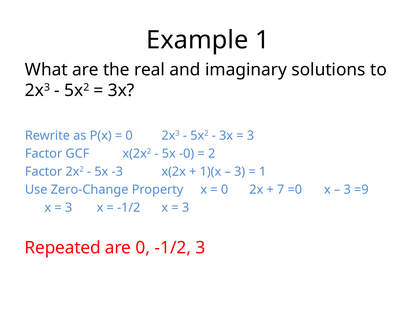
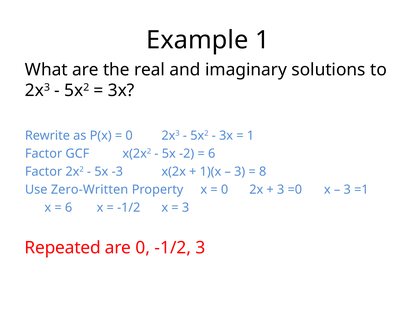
3: 3 -> 1 (251, 136)
-0: -0 -> -2 (187, 154)
2: 2 -> 6 (212, 154)
1: 1 -> 8 (263, 172)
Zero-Change: Zero-Change -> Zero-Written (90, 190)
7: 7 -> 3 (281, 190)
=9: =9 -> =1 (361, 190)
3: 3 -> 6 (69, 208)
